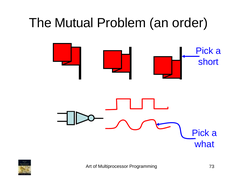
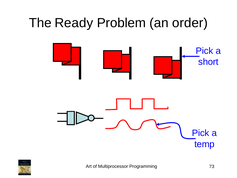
Mutual: Mutual -> Ready (74, 23)
what: what -> temp (204, 144)
